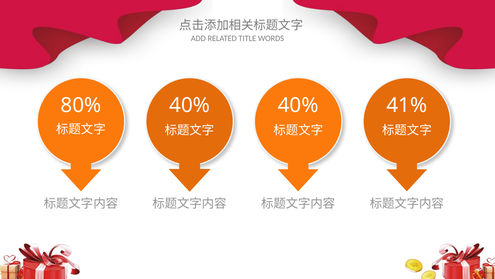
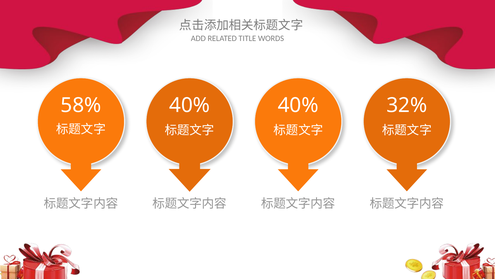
80%: 80% -> 58% (81, 105)
41%: 41% -> 32% (407, 105)
